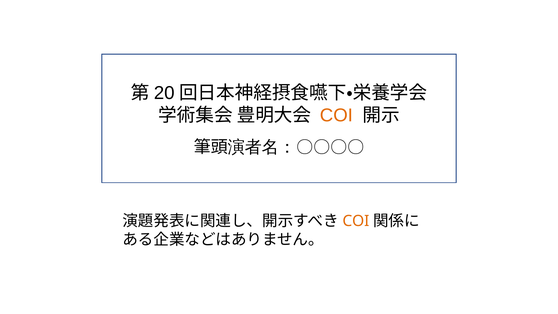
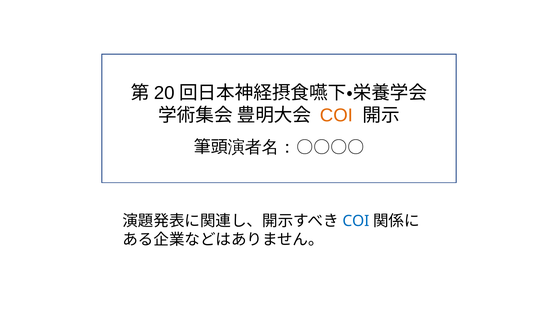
COI colour: orange -> blue (356, 221)
